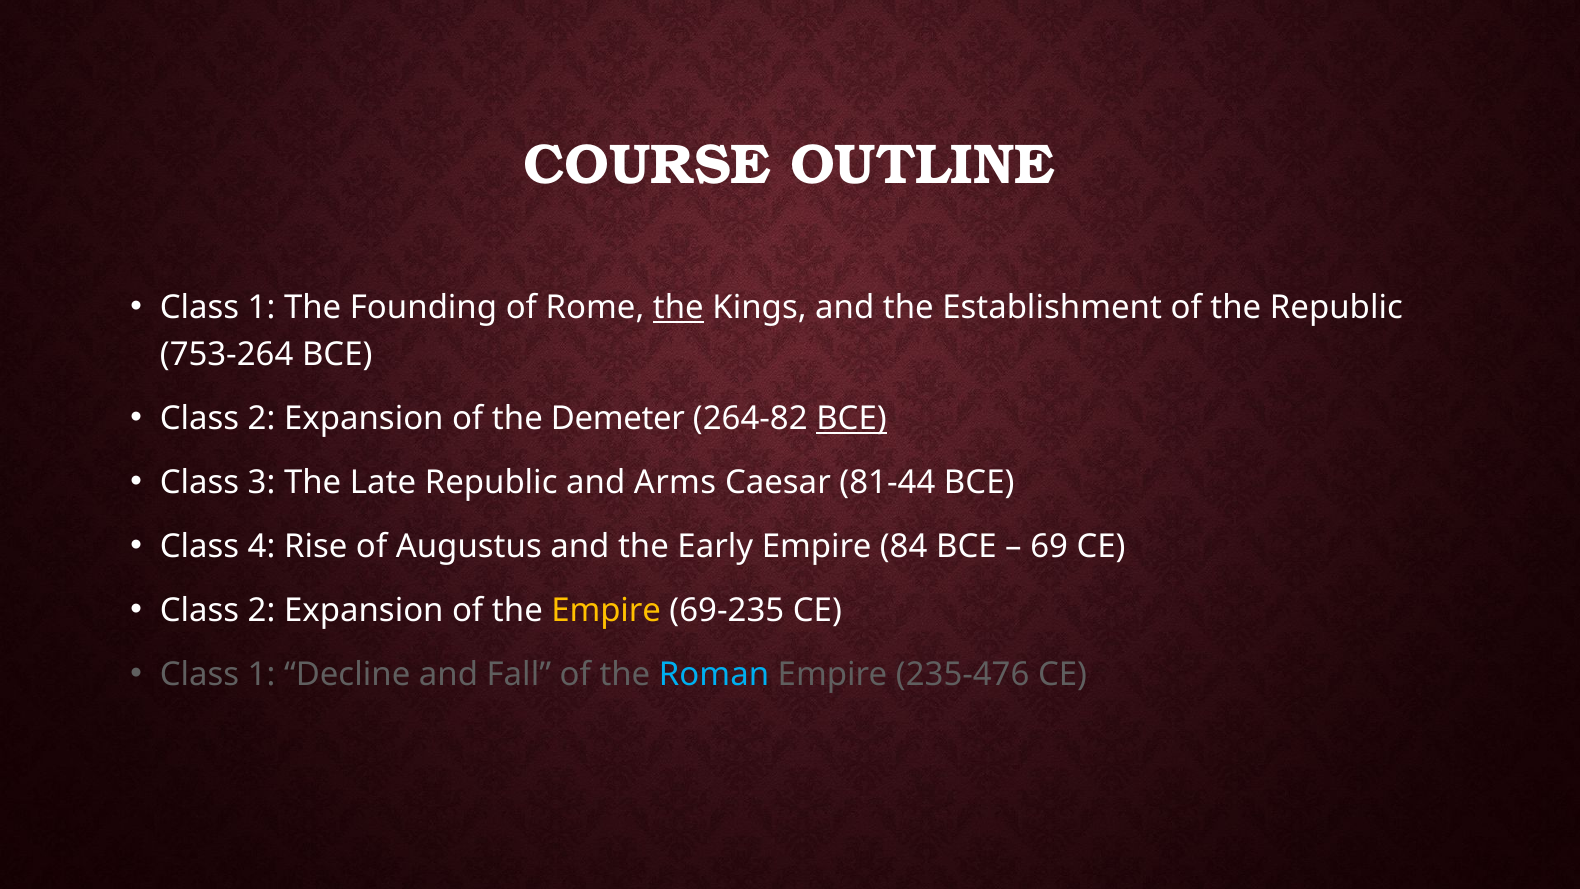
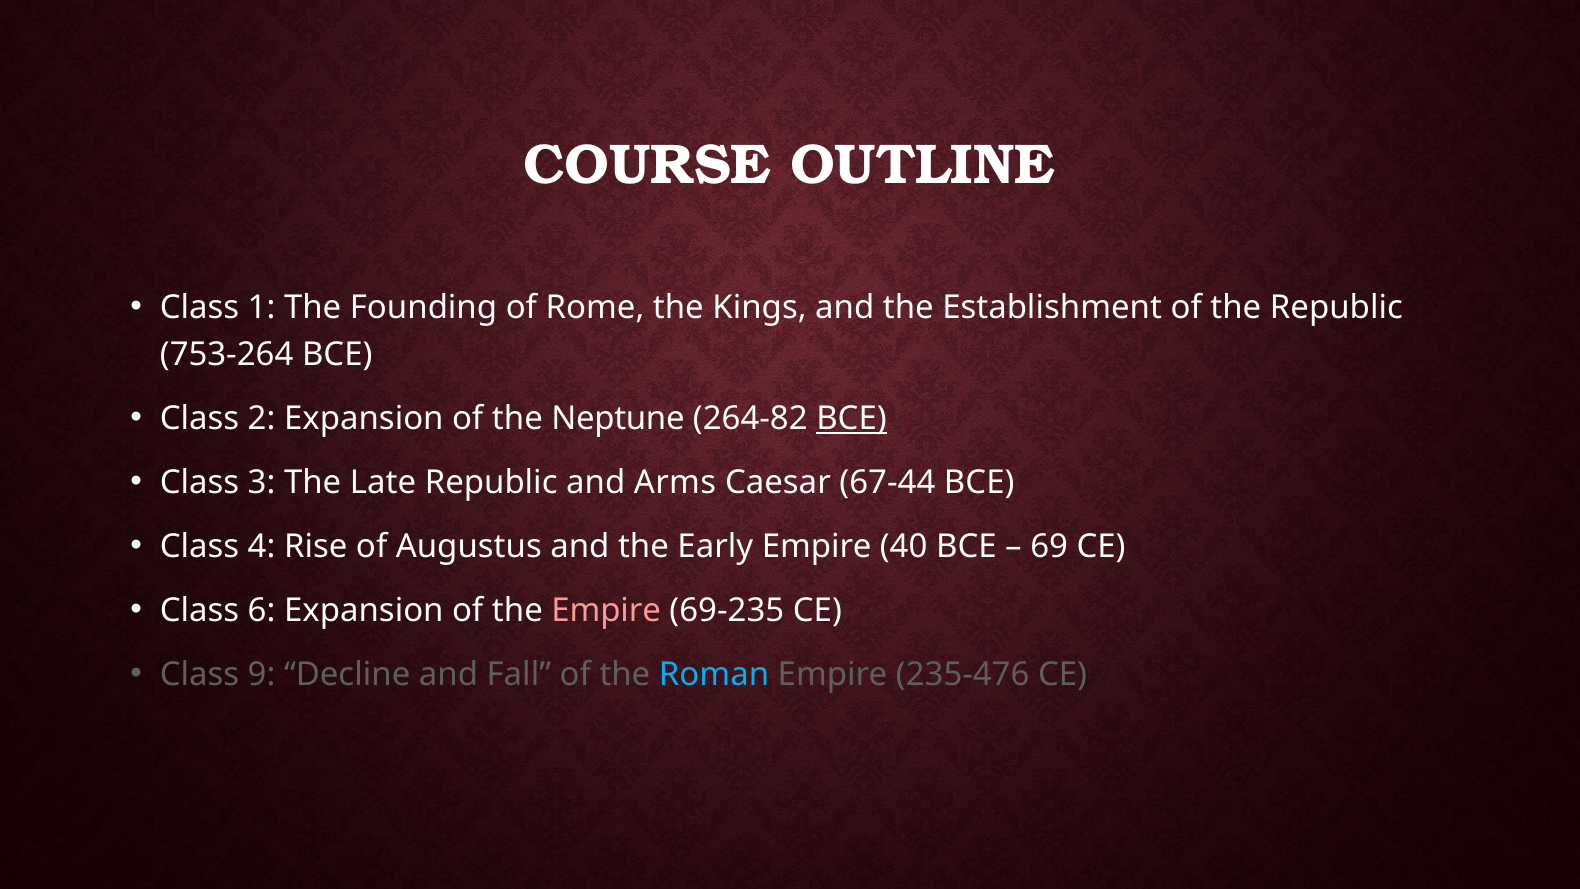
the underline: present -> none (678, 307)
Demeter: Demeter -> Neptune (618, 419)
81-44: 81-44 -> 67-44 (887, 483)
84: 84 -> 40 (904, 546)
2: 2 -> 6 (262, 610)
Empire colour: yellow -> pink (606, 610)
1: 1 -> 9 (262, 674)
